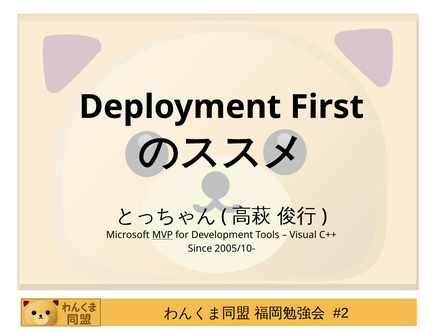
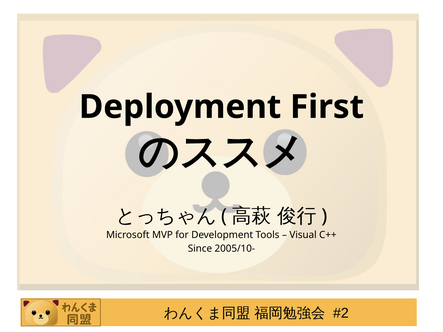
MVP underline: present -> none (162, 235)
